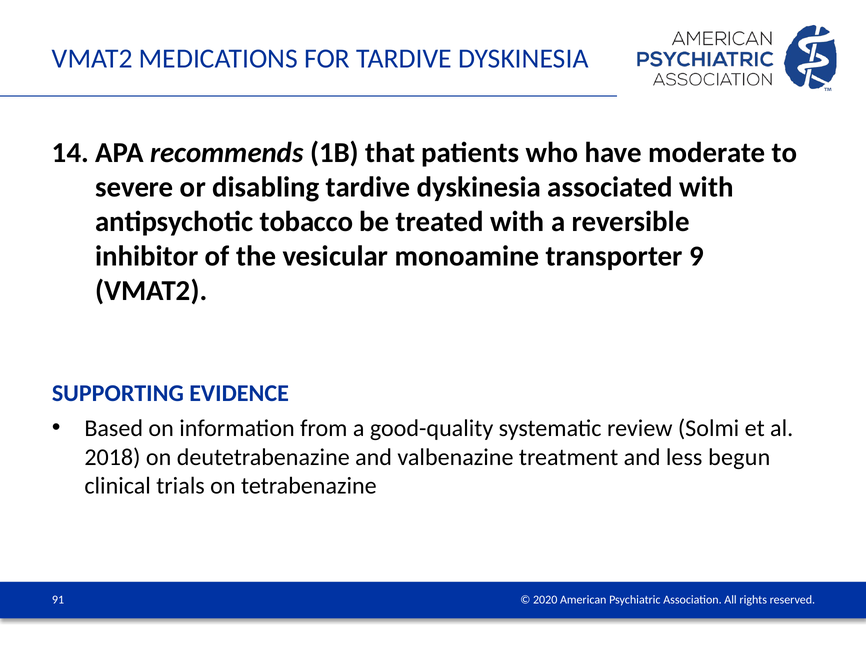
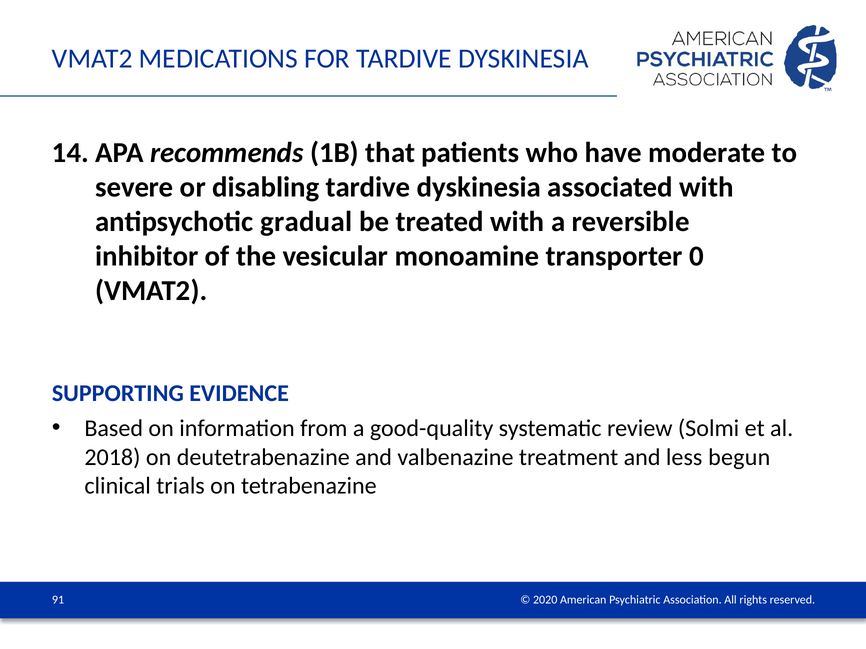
tobacco: tobacco -> gradual (306, 222)
9: 9 -> 0 (696, 257)
